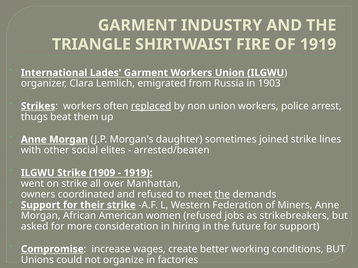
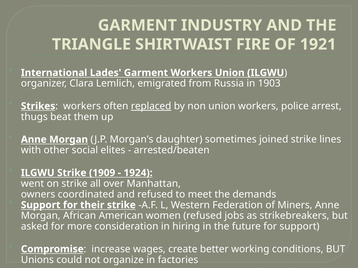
OF 1919: 1919 -> 1921 (318, 44)
1919: 1919 -> 1924 (138, 173)
the underline: present -> none (222, 195)
